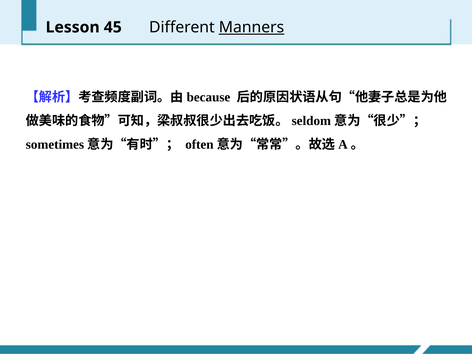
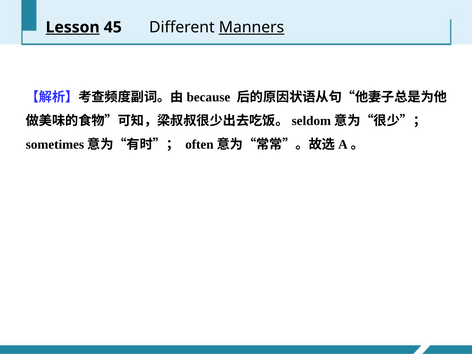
Lesson underline: none -> present (73, 27)
